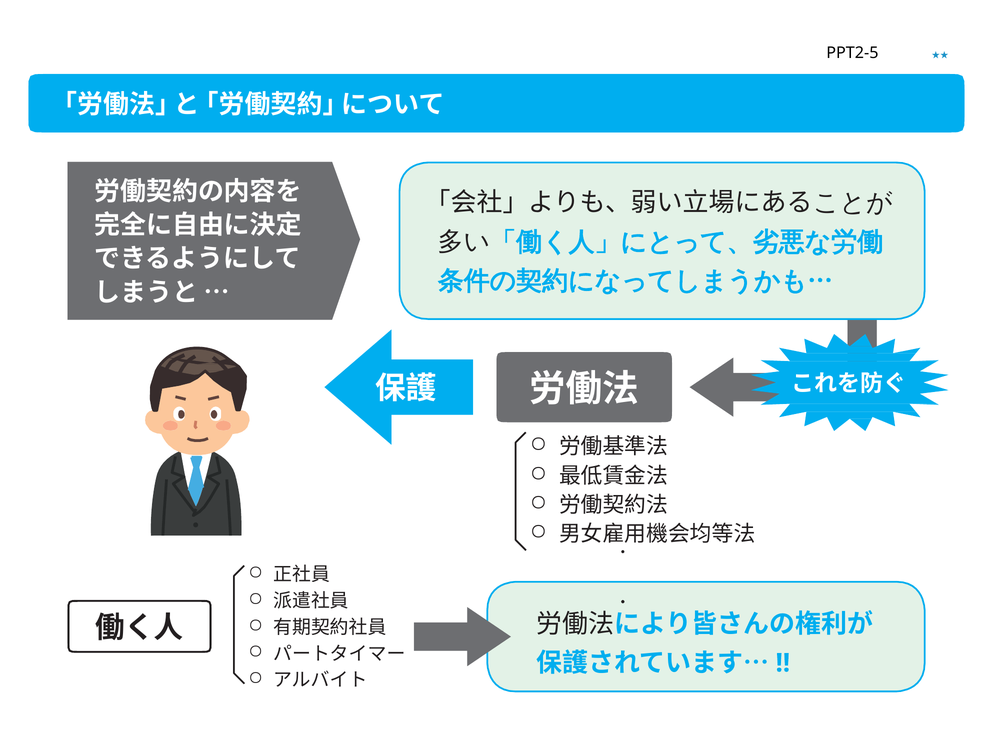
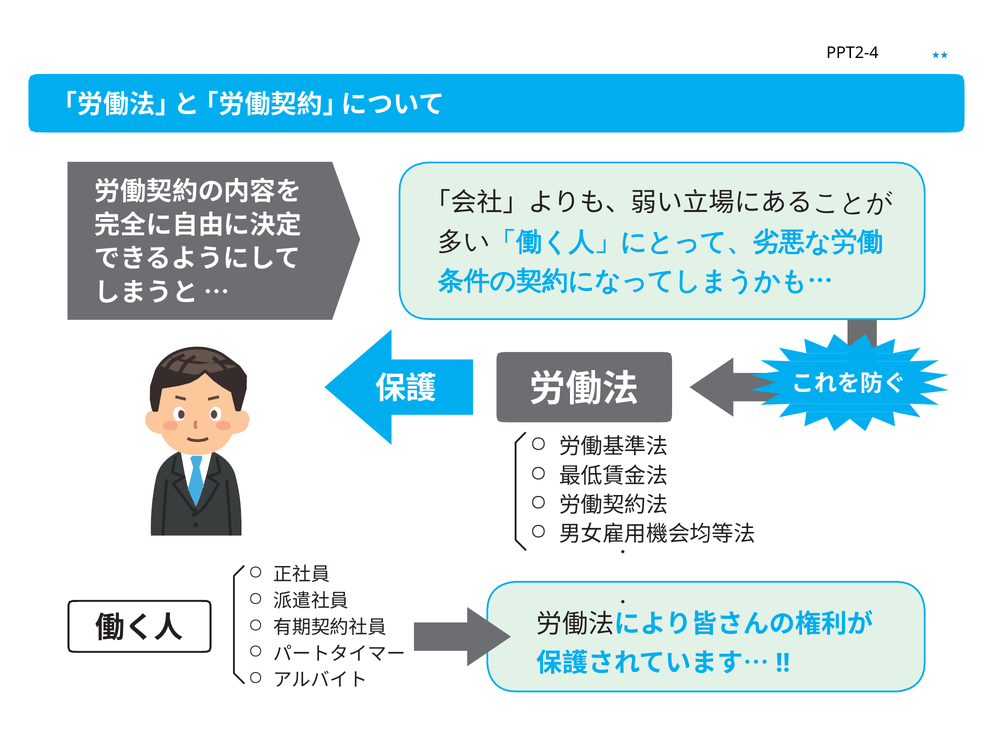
PPT2-5: PPT2-5 -> PPT2-4 (852, 53)
